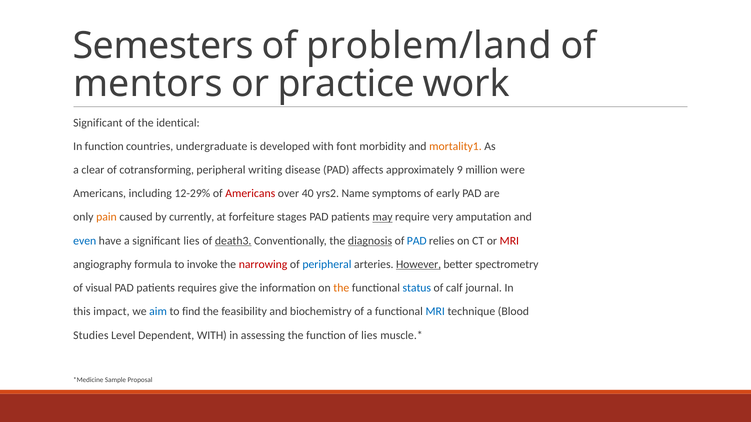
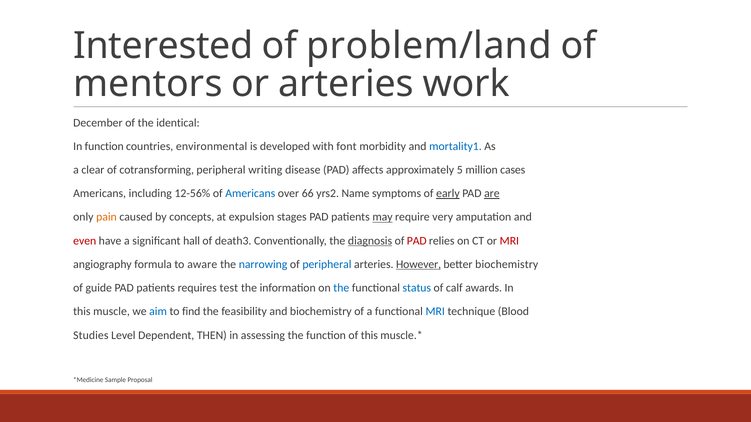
Semesters: Semesters -> Interested (163, 46)
or practice: practice -> arteries (346, 84)
Significant: Significant -> December (98, 123)
undergraduate: undergraduate -> environmental (212, 146)
mortality1 colour: orange -> blue (455, 146)
9: 9 -> 5 (460, 170)
were: were -> cases (513, 170)
12-29%: 12-29% -> 12-56% (192, 194)
Americans colour: red -> blue (250, 194)
40: 40 -> 66 (308, 194)
early underline: none -> present (448, 194)
are underline: none -> present (492, 194)
currently: currently -> concepts (192, 217)
forfeiture: forfeiture -> expulsion (252, 217)
even colour: blue -> red (85, 241)
significant lies: lies -> hall (192, 241)
death3 underline: present -> none (233, 241)
PAD colour: blue -> red (417, 241)
invoke: invoke -> aware (202, 265)
narrowing colour: red -> blue (263, 265)
better spectrometry: spectrometry -> biochemistry (507, 265)
visual: visual -> guide (99, 288)
give: give -> test (229, 288)
the colour: orange -> blue (341, 288)
journal: journal -> awards (484, 288)
impact: impact -> muscle (111, 312)
Dependent WITH: WITH -> THEN (212, 336)
of lies: lies -> this (369, 336)
